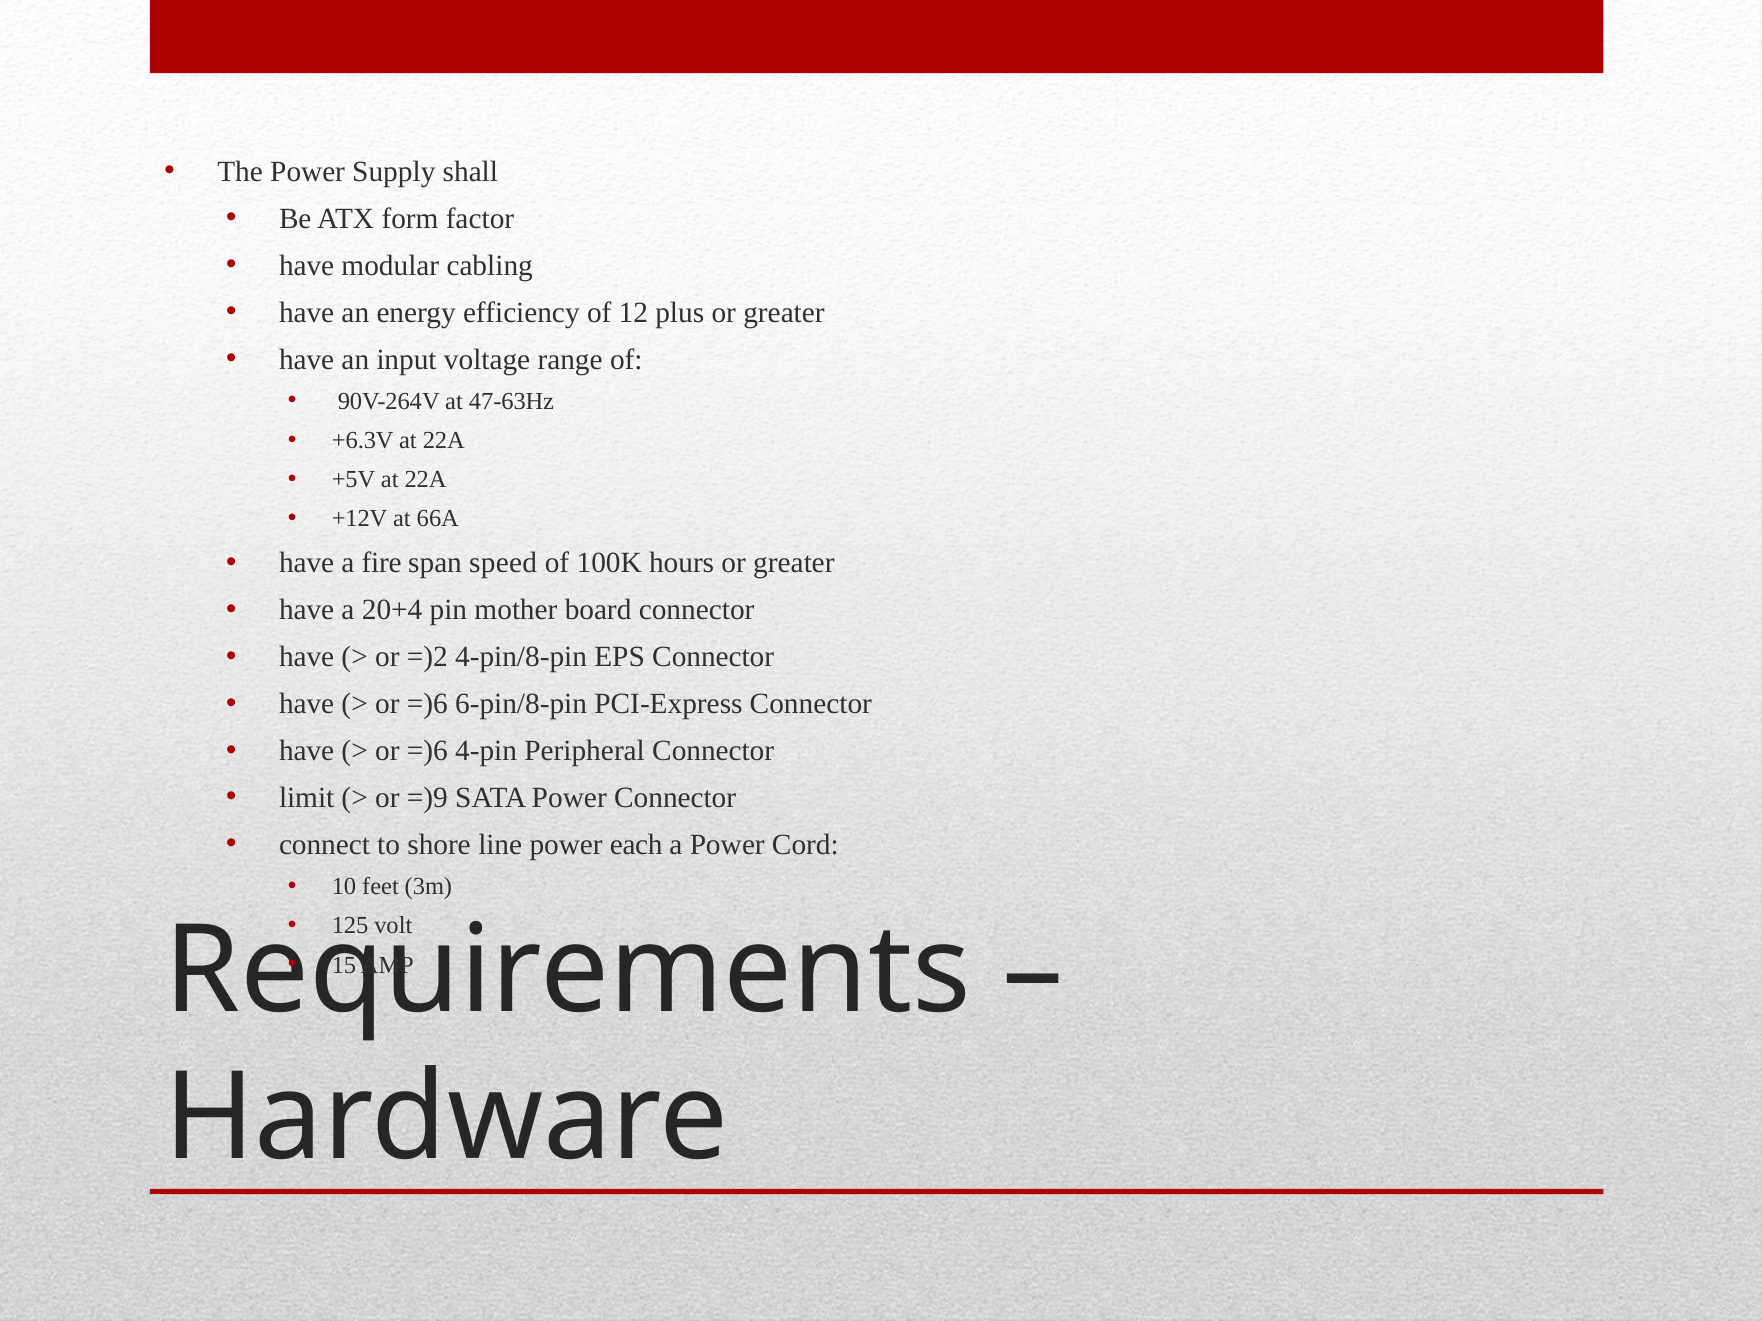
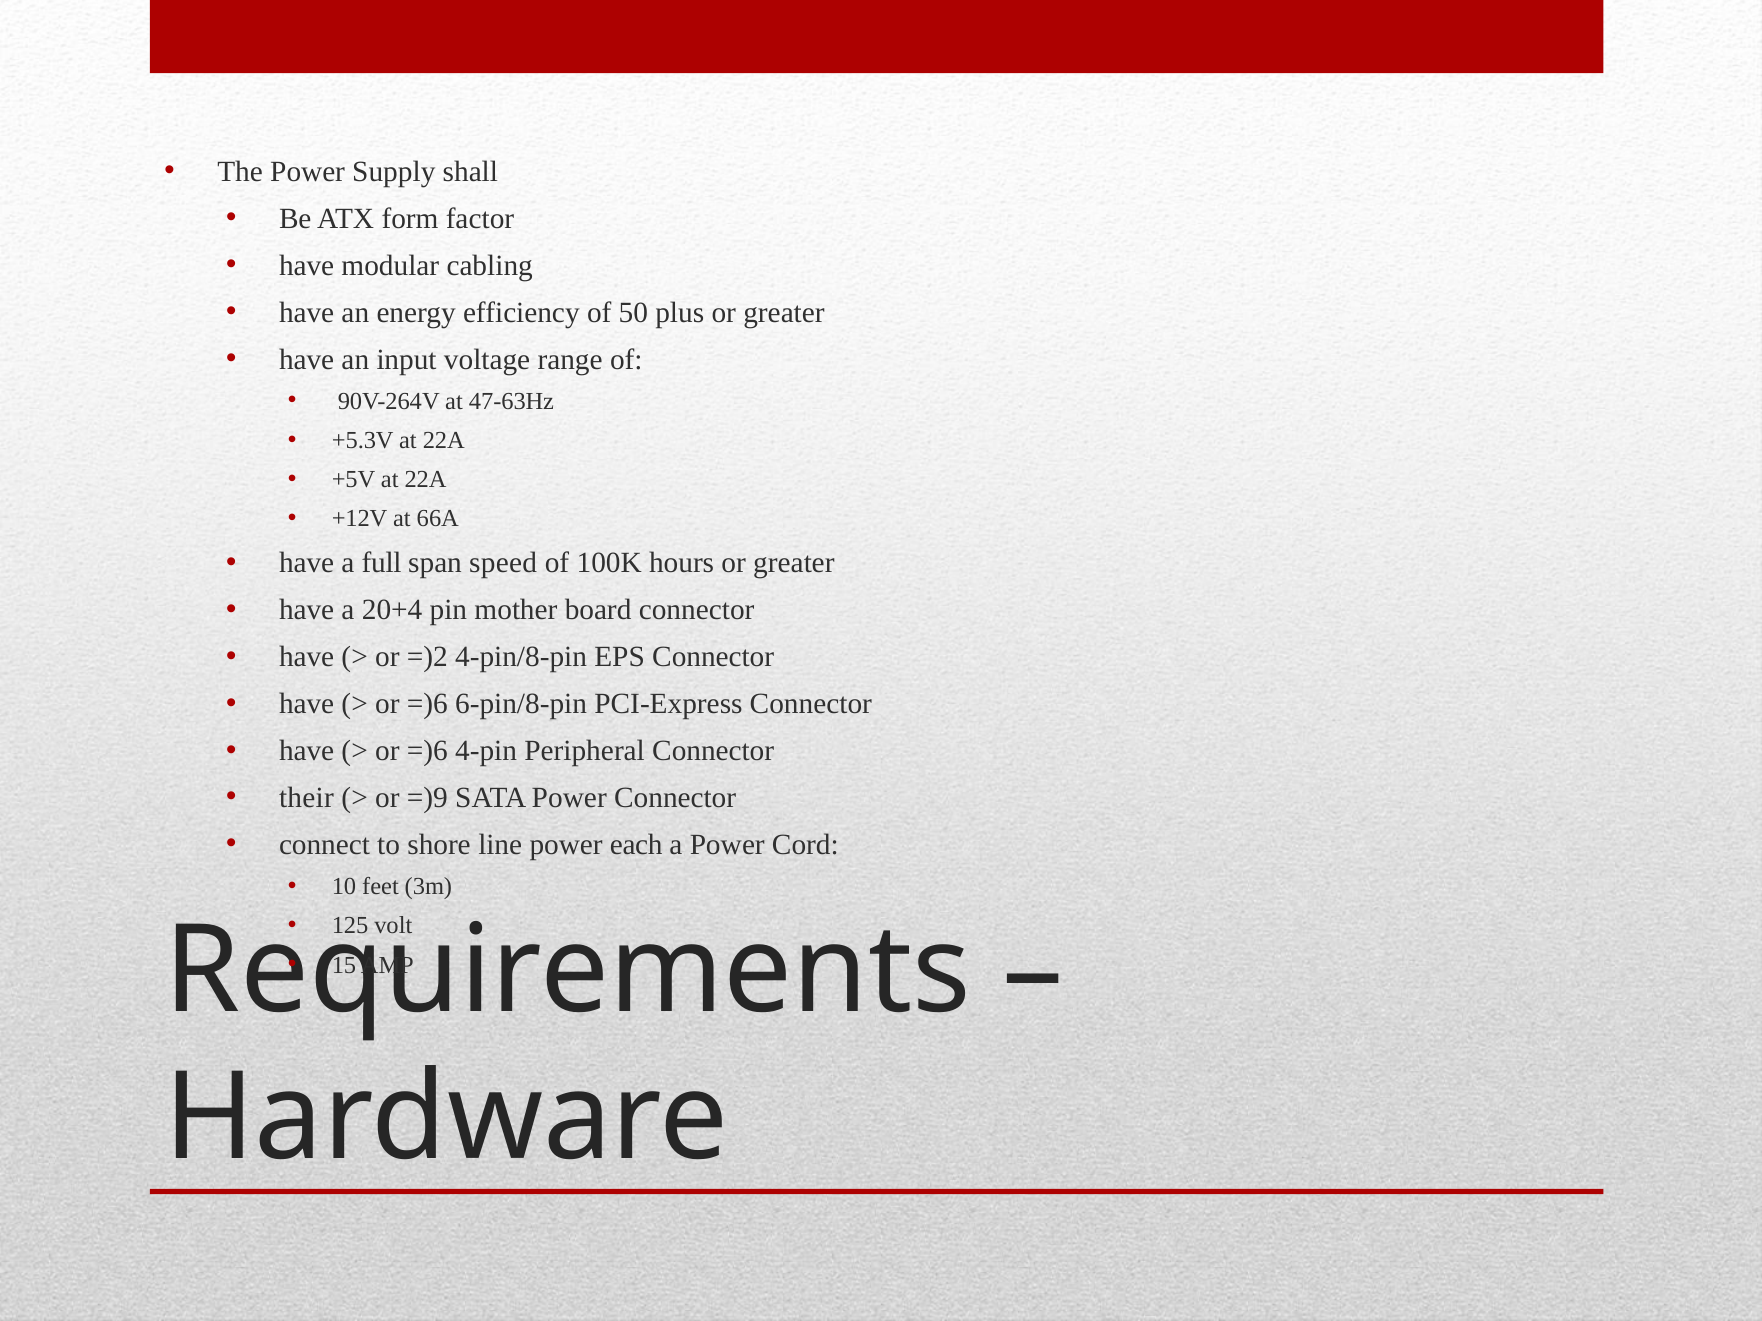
12: 12 -> 50 (633, 313)
+6.3V: +6.3V -> +5.3V (363, 441)
fire: fire -> full (382, 563)
limit: limit -> their (306, 798)
